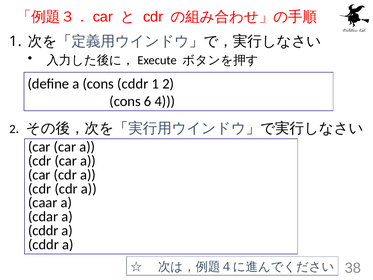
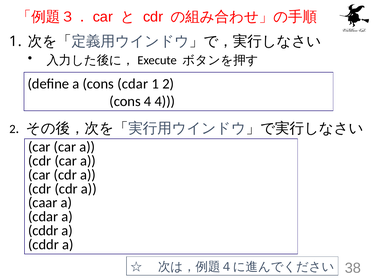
cons cddr: cddr -> cdar (133, 84)
cons 6: 6 -> 4 (148, 101)
